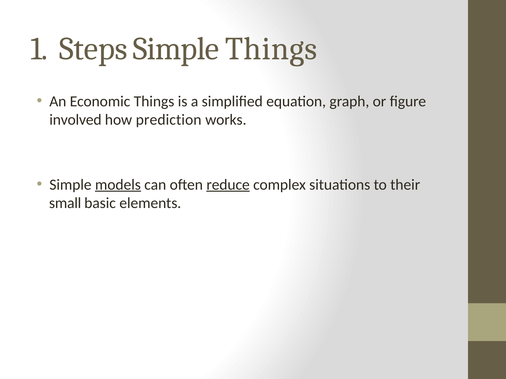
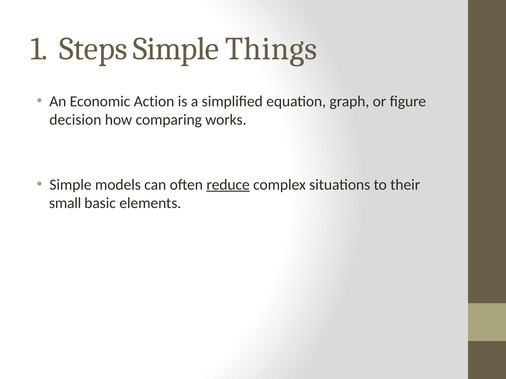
Economic Things: Things -> Action (154, 101)
involved: involved -> decision (75, 120)
prediction: prediction -> comparing (169, 120)
models underline: present -> none (118, 185)
